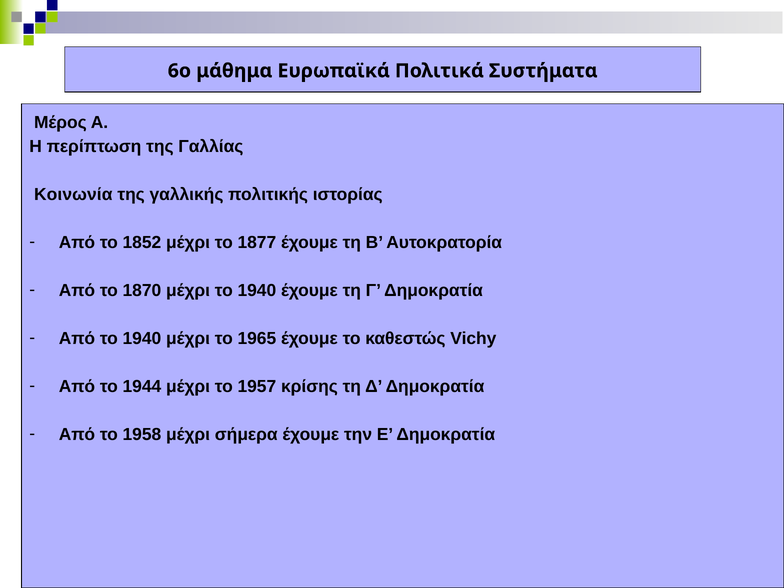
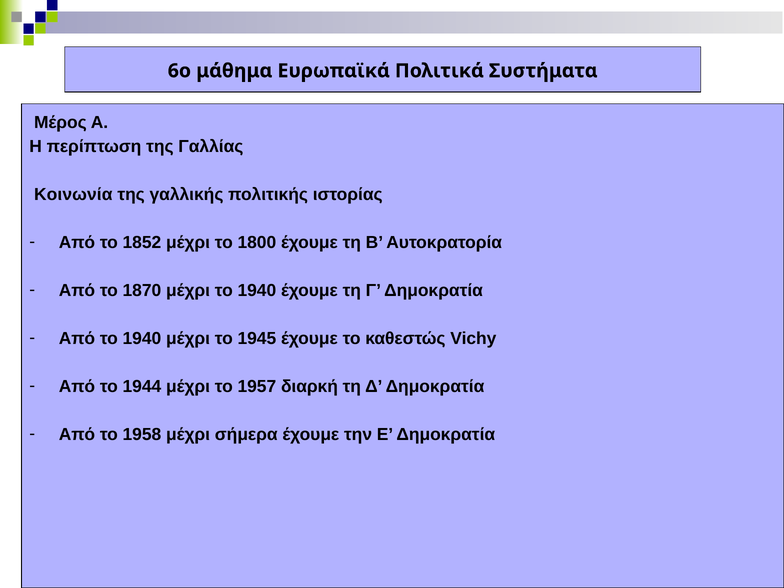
1877: 1877 -> 1800 (257, 243)
1965: 1965 -> 1945 (257, 339)
κρίσης: κρίσης -> διαρκή (309, 387)
